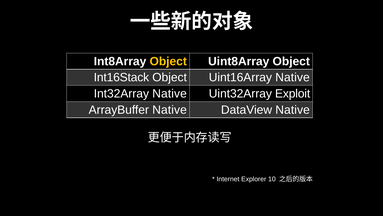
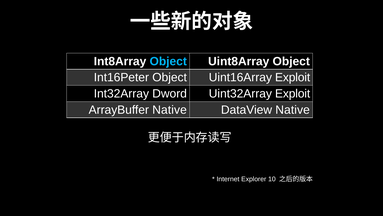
Object colour: yellow -> light blue (168, 61)
Int16Stack: Int16Stack -> Int16Peter (121, 77)
Uint16Array Native: Native -> Exploit (293, 77)
Int32Array Native: Native -> Dword (170, 93)
